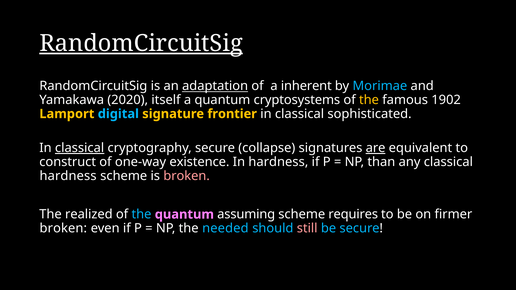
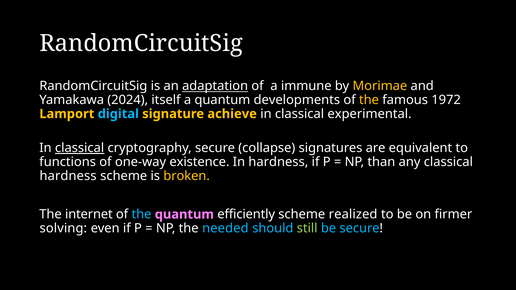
RandomCircuitSig underline: present -> none (141, 43)
inherent: inherent -> immune (306, 86)
Morimae colour: light blue -> yellow (380, 86)
2020: 2020 -> 2024 (128, 100)
cryptosystems: cryptosystems -> developments (297, 100)
1902: 1902 -> 1972 (446, 100)
frontier: frontier -> achieve (232, 114)
sophisticated: sophisticated -> experimental (370, 114)
are underline: present -> none (376, 148)
construct: construct -> functions (68, 162)
broken colour: pink -> yellow (187, 176)
realized: realized -> internet (89, 215)
assuming: assuming -> efficiently (246, 215)
requires: requires -> realized (353, 215)
broken: broken -> solving (63, 228)
still colour: pink -> light green (307, 228)
